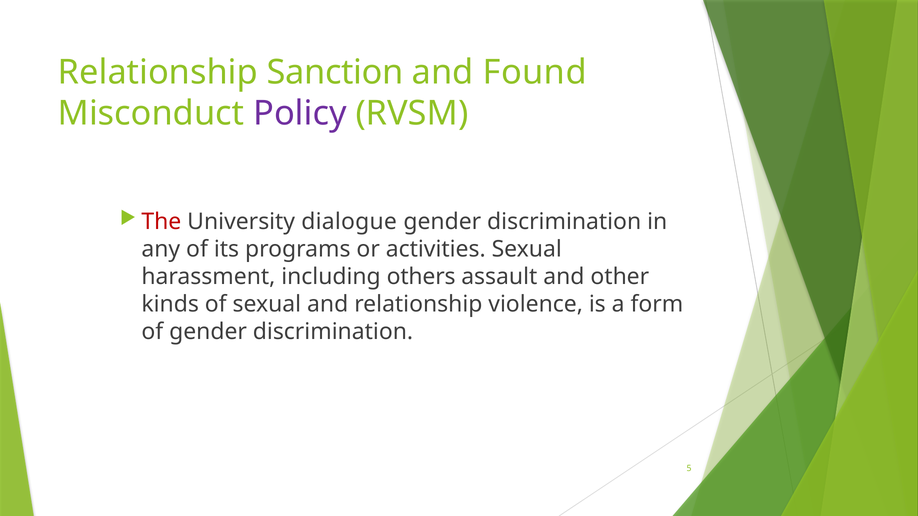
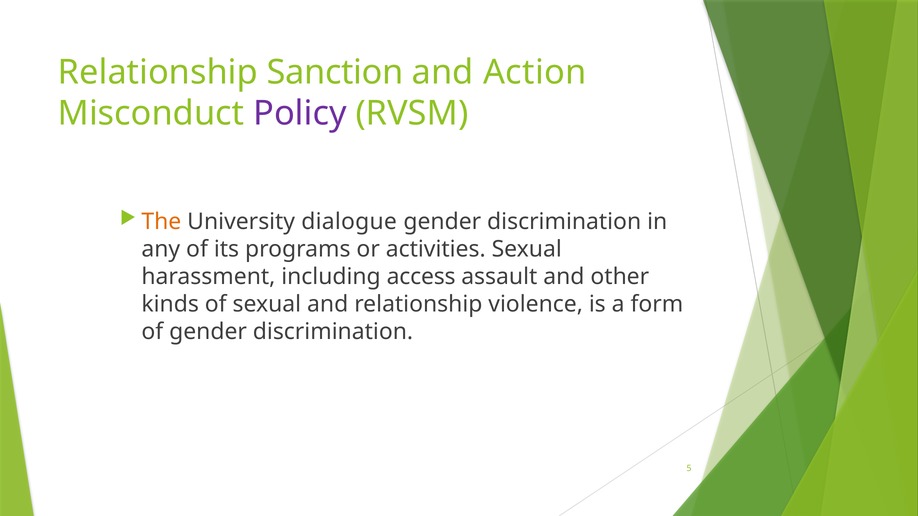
Found: Found -> Action (535, 72)
The colour: red -> orange (161, 222)
others: others -> access (421, 277)
